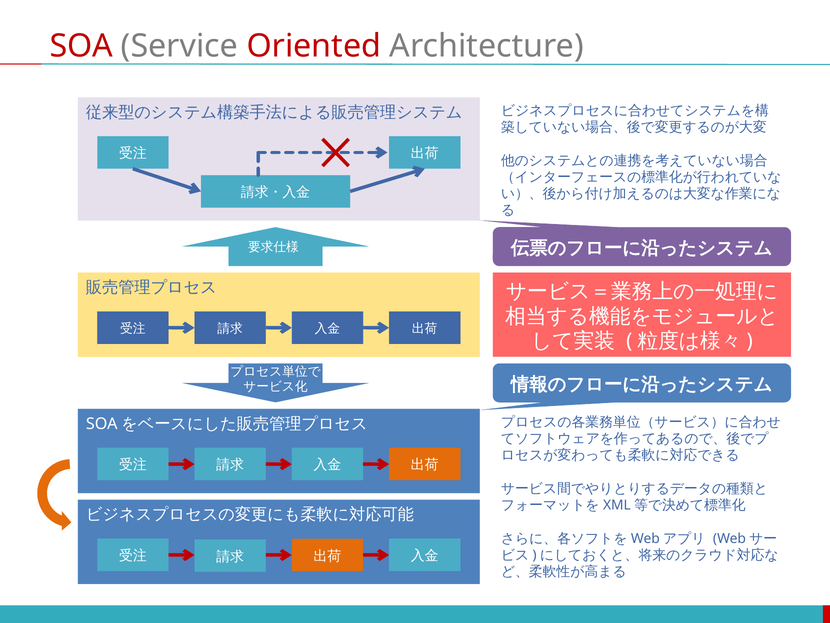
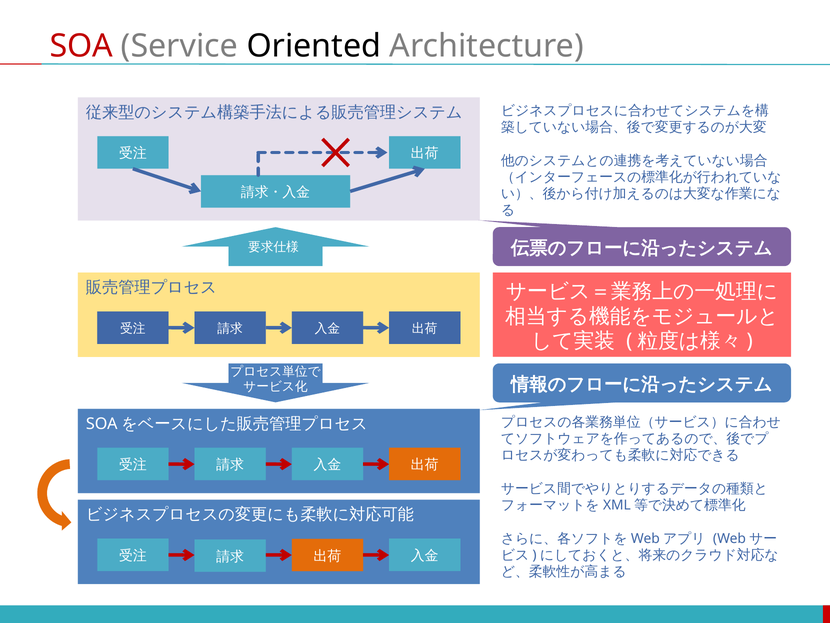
Oriented colour: red -> black (314, 46)
